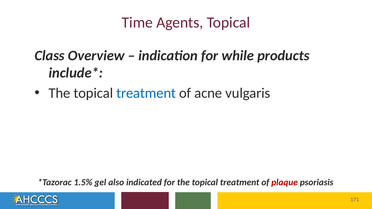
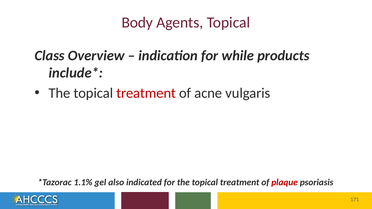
Time: Time -> Body (137, 22)
treatment colour: blue -> red (146, 93)
1.5%: 1.5% -> 1.1% (83, 182)
